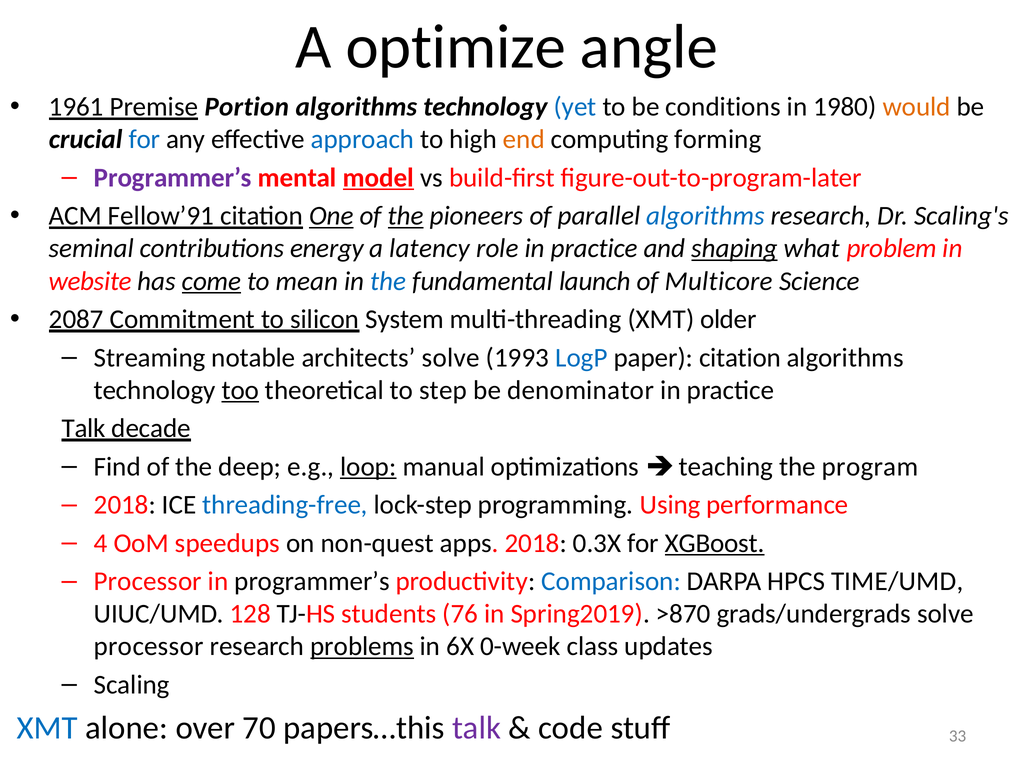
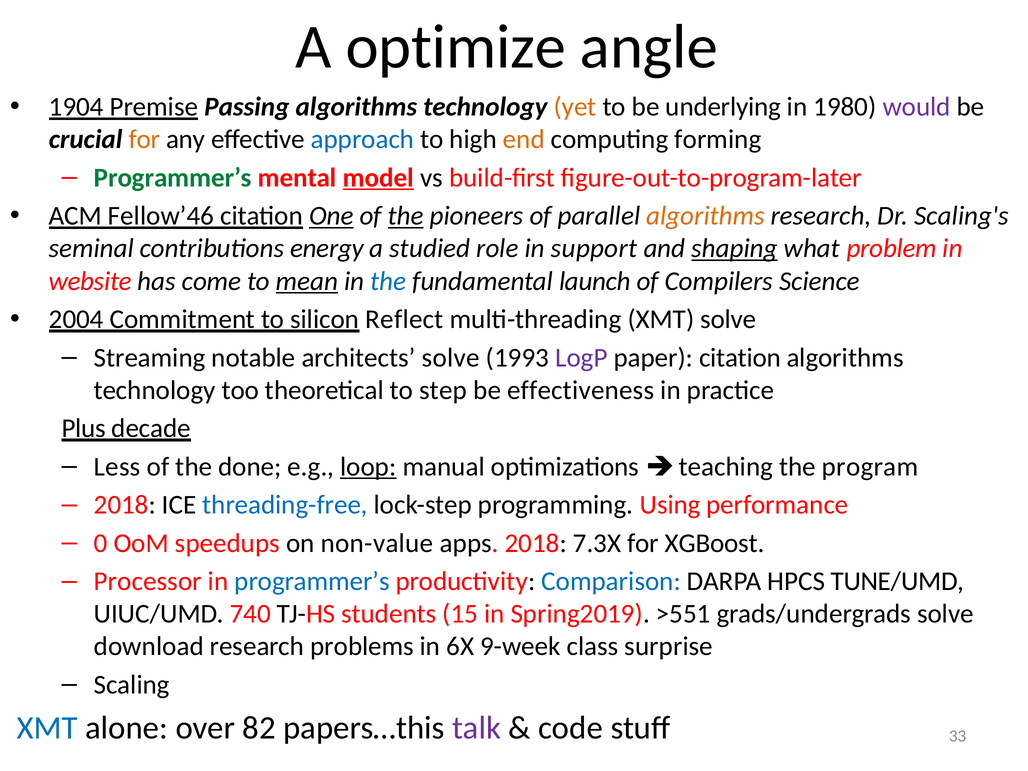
1961: 1961 -> 1904 (76, 107)
Portion: Portion -> Passing (247, 107)
yet colour: blue -> orange (575, 107)
conditions: conditions -> underlying (723, 107)
would colour: orange -> purple (917, 107)
for colour: blue -> orange (144, 140)
Programmer’s colour: purple -> green (173, 178)
Fellow’91: Fellow’91 -> Fellow’46 (161, 216)
algorithms colour: blue -> orange (706, 216)
latency: latency -> studied (430, 249)
role in practice: practice -> support (594, 249)
come underline: present -> none (212, 281)
mean underline: none -> present (307, 281)
Multicore: Multicore -> Compilers (719, 281)
2087: 2087 -> 2004 (76, 319)
System: System -> Reflect (404, 319)
XMT older: older -> solve (728, 319)
LogP colour: blue -> purple (581, 358)
too underline: present -> none (240, 390)
denominator: denominator -> effectiveness (581, 390)
Talk: Talk -> Plus (84, 428)
Find: Find -> Less (117, 467)
deep: deep -> done (250, 467)
4: 4 -> 0 (101, 543)
non-quest: non-quest -> non-value (377, 543)
0.3X: 0.3X -> 7.3X (597, 543)
XGBoost underline: present -> none (715, 543)
programmer’s colour: black -> blue (312, 581)
TIME/UMD: TIME/UMD -> TUNE/UMD (897, 581)
128: 128 -> 740 (250, 614)
76: 76 -> 15 (460, 614)
>870: >870 -> >551 (683, 614)
processor: processor -> download (149, 646)
problems underline: present -> none (362, 646)
0-week: 0-week -> 9-week (520, 646)
updates: updates -> surprise (669, 646)
70: 70 -> 82 (259, 728)
